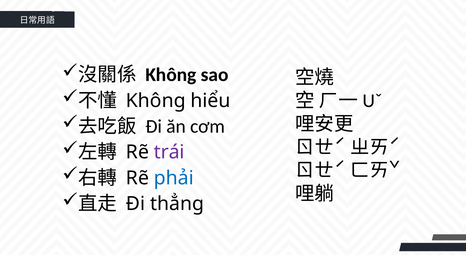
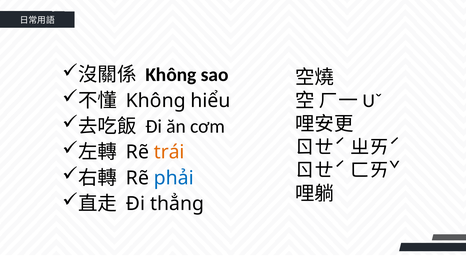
trái colour: purple -> orange (169, 152)
